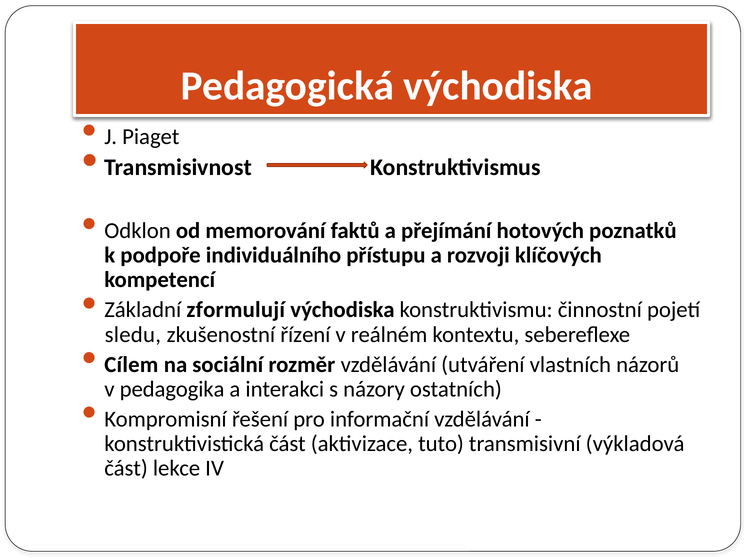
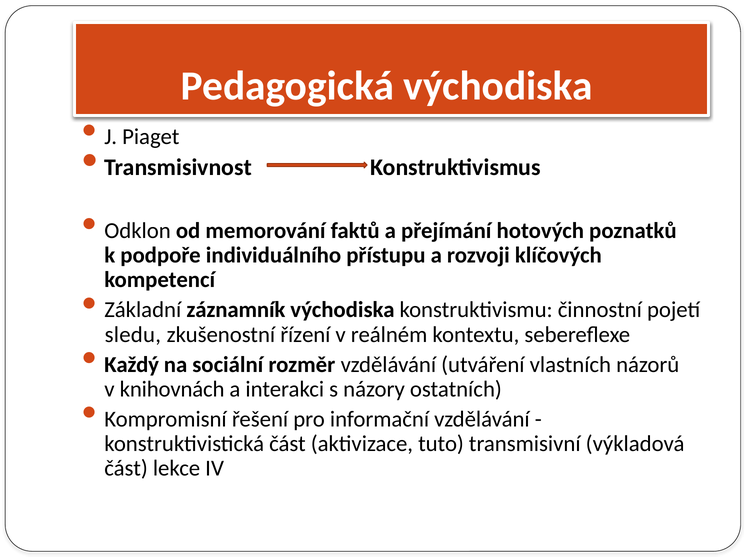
zformulují: zformulují -> záznamník (236, 310)
Cílem: Cílem -> Každý (132, 365)
pedagogika: pedagogika -> knihovnách (172, 389)
